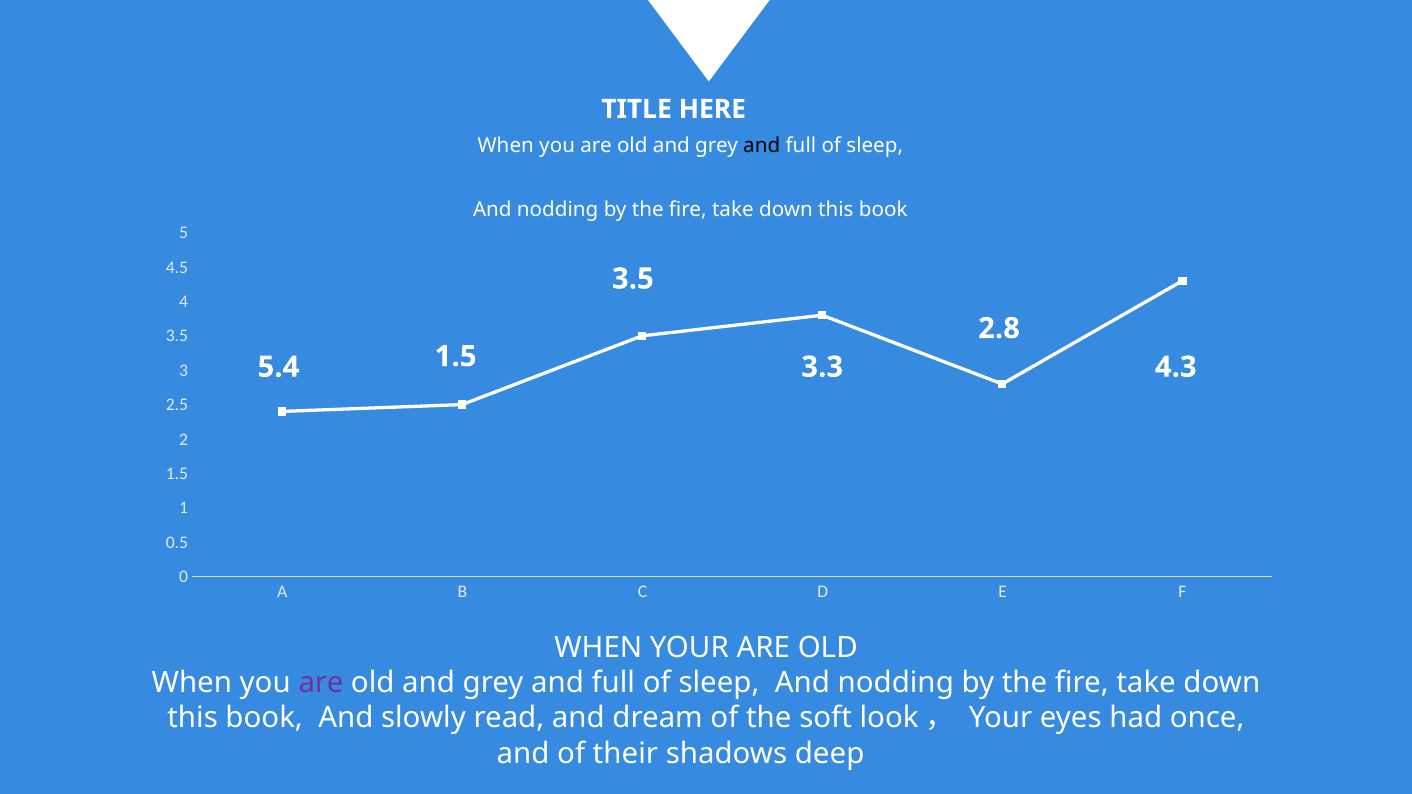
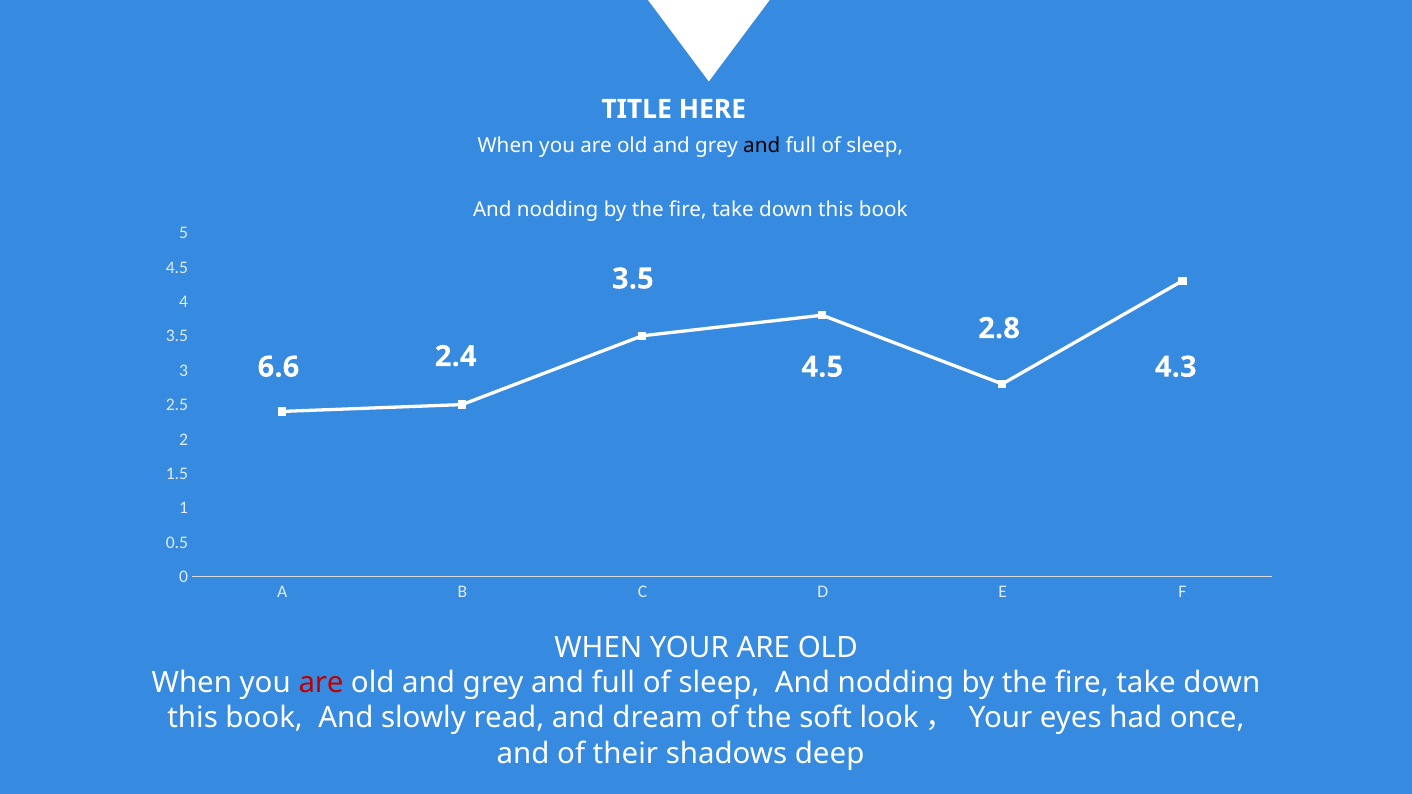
1.5: 1.5 -> 2.4 (456, 357)
5.4: 5.4 -> 6.6 (278, 367)
3.3: 3.3 -> 4.5 (822, 367)
are colour: purple -> red (321, 683)
